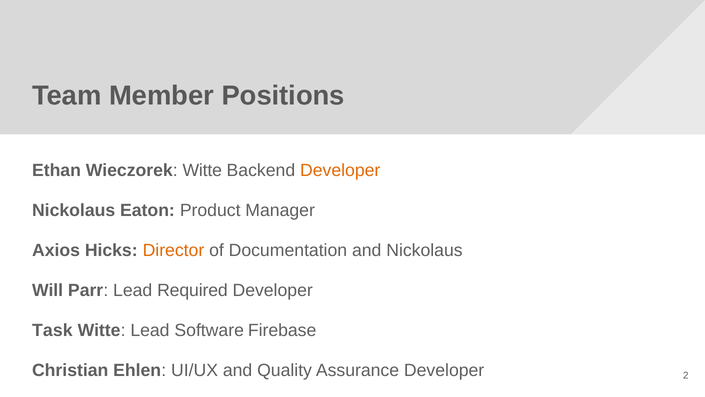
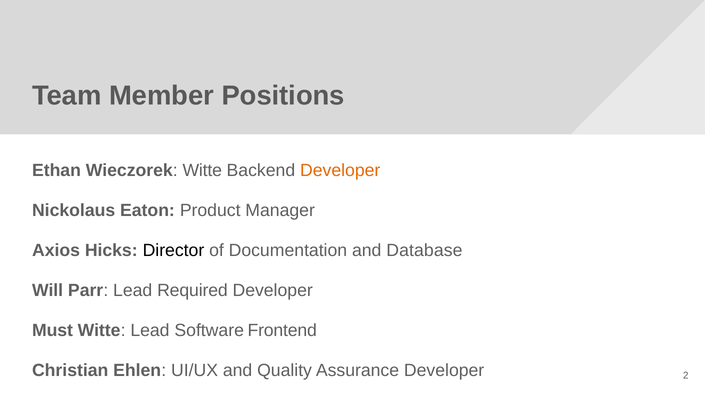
Director colour: orange -> black (173, 250)
and Nickolaus: Nickolaus -> Database (424, 250)
Task: Task -> Must (52, 330)
Firebase: Firebase -> Frontend (282, 330)
